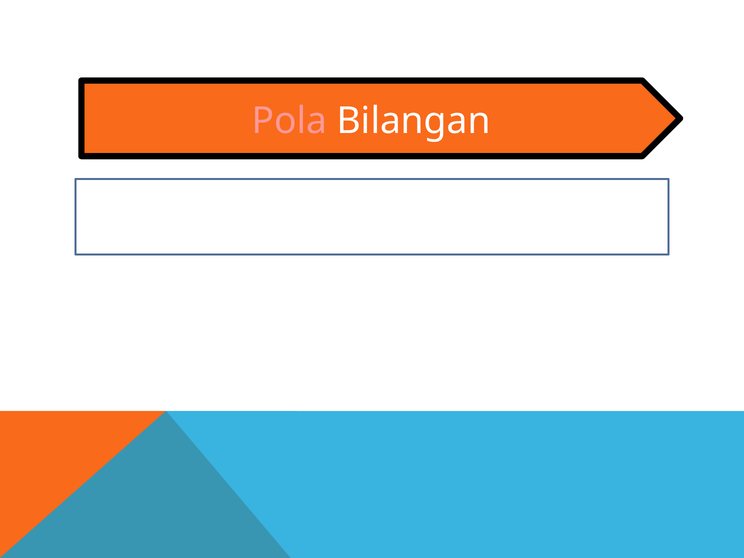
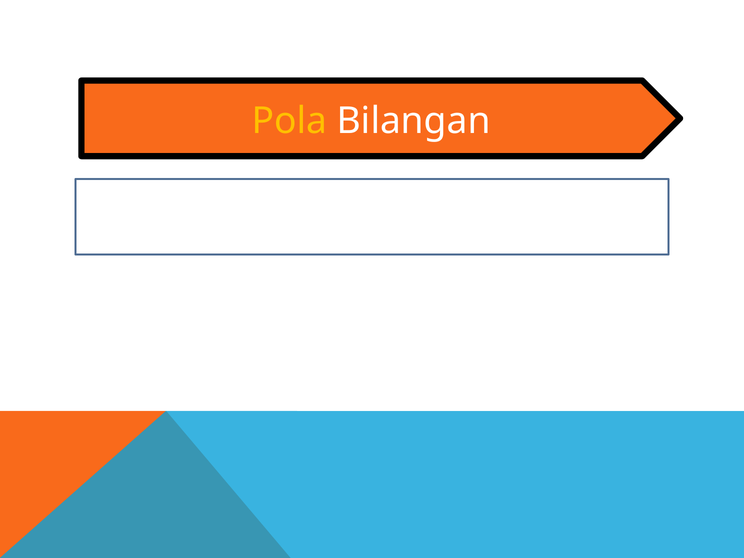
Pola colour: pink -> yellow (289, 121)
